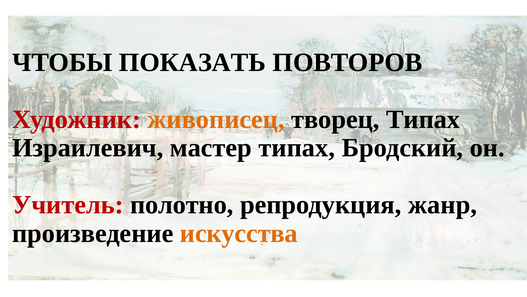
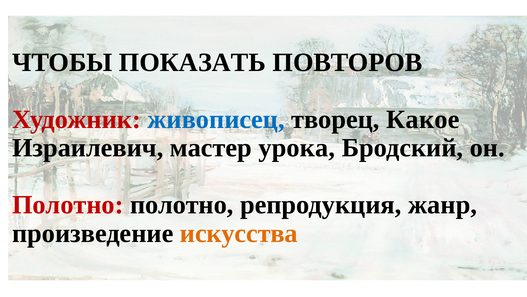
живописец colour: orange -> blue (216, 119)
творец Типах: Типах -> Какое (423, 119)
мастер типах: типах -> урока (297, 148)
Учитель: Учитель -> Полотно (68, 204)
